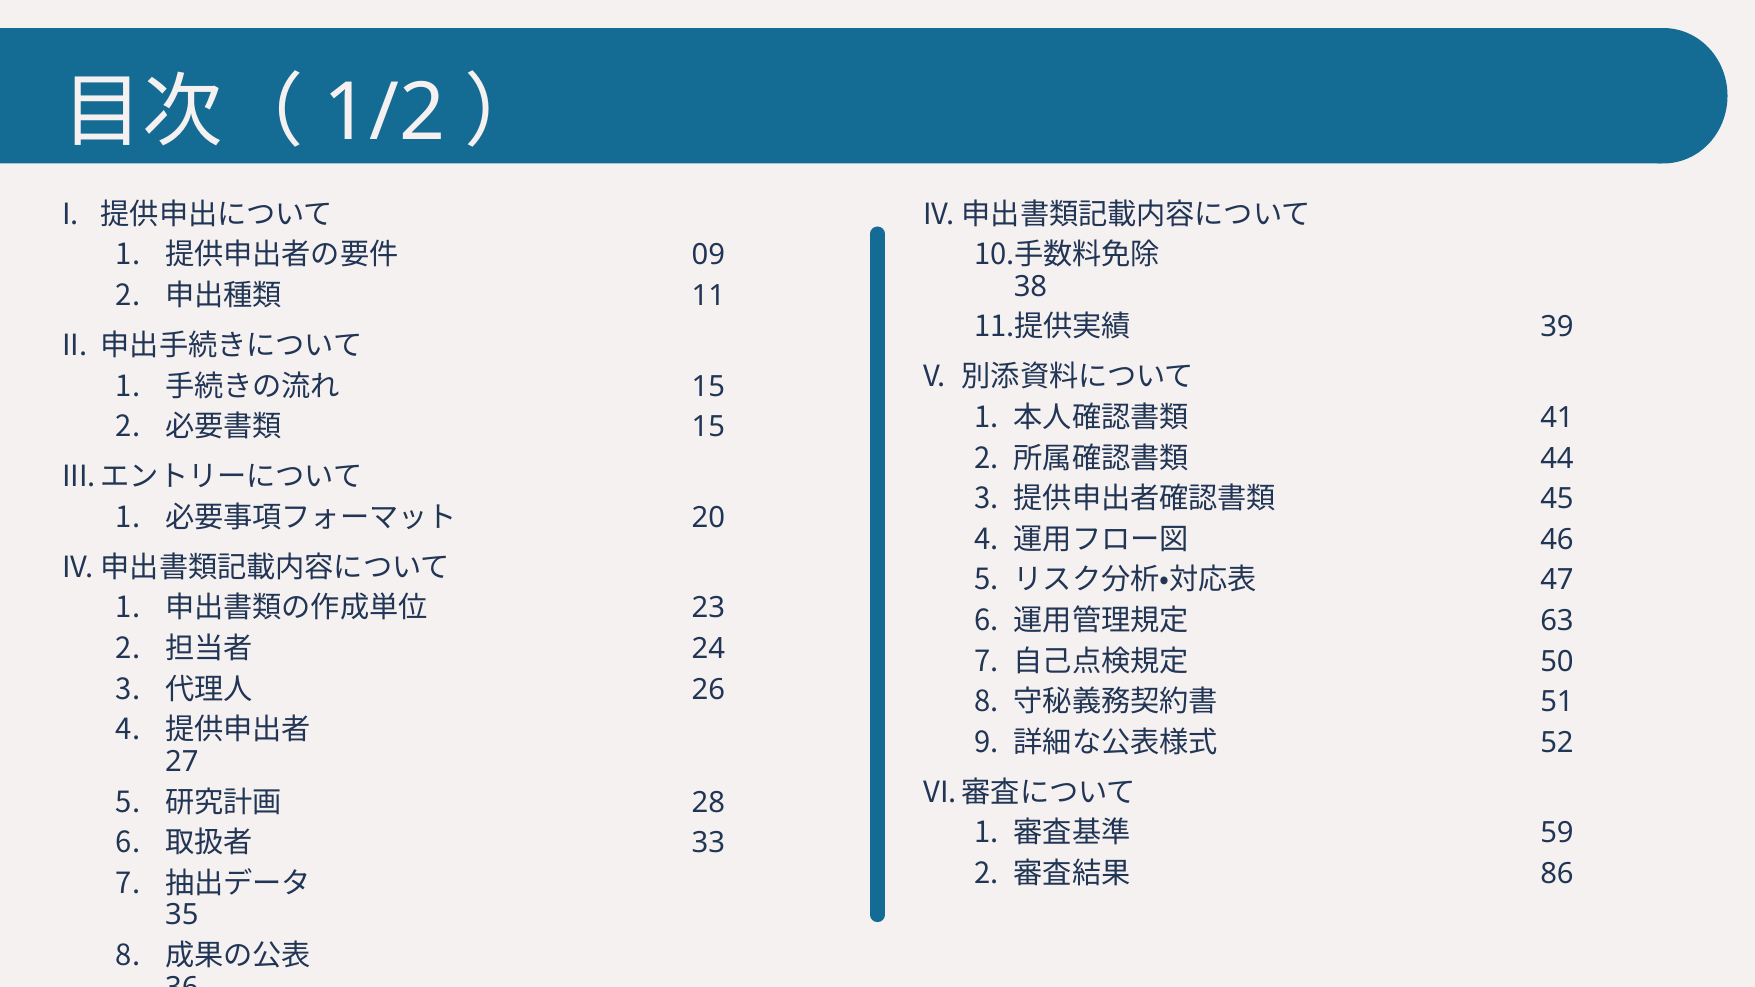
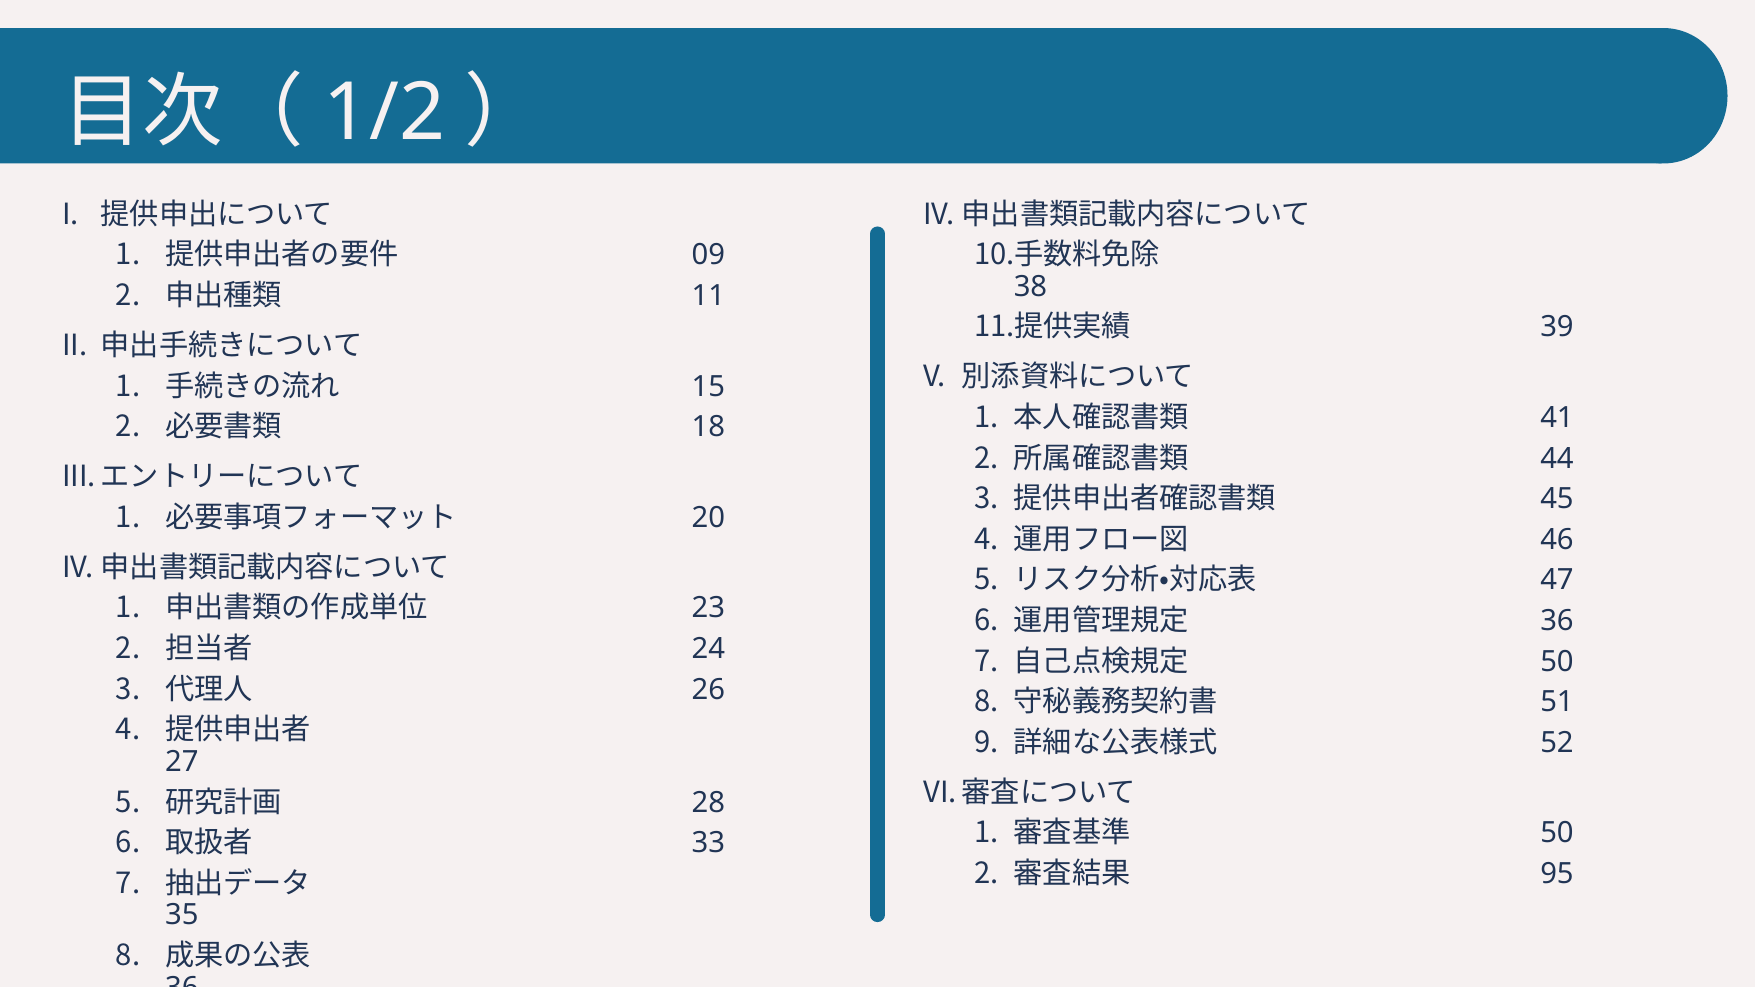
15: 15 -> 18 (708, 427)
63: 63 -> 36 (1557, 621)
59: 59 -> 50 (1557, 833)
86: 86 -> 95 (1557, 874)
